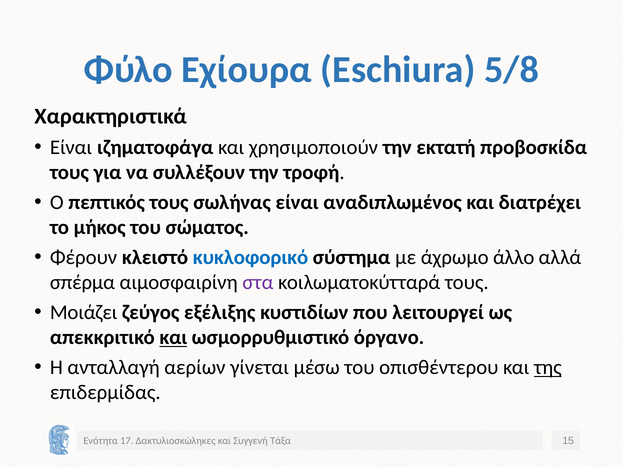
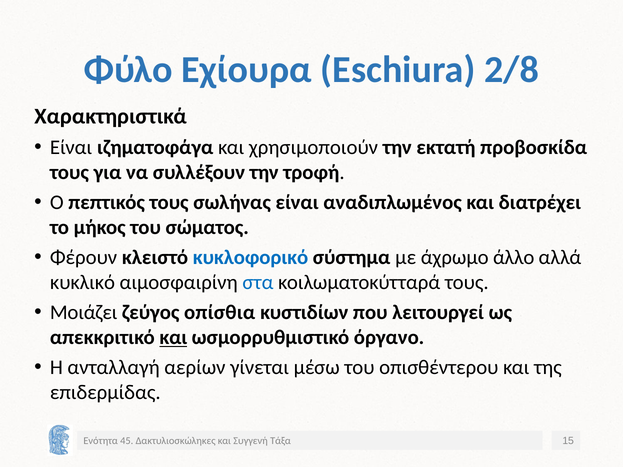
5/8: 5/8 -> 2/8 (512, 70)
σπέρμα: σπέρμα -> κυκλικό (82, 283)
στα colour: purple -> blue (258, 283)
εξέλιξης: εξέλιξης -> οπίσθια (220, 313)
της underline: present -> none (548, 368)
17: 17 -> 45 (127, 441)
